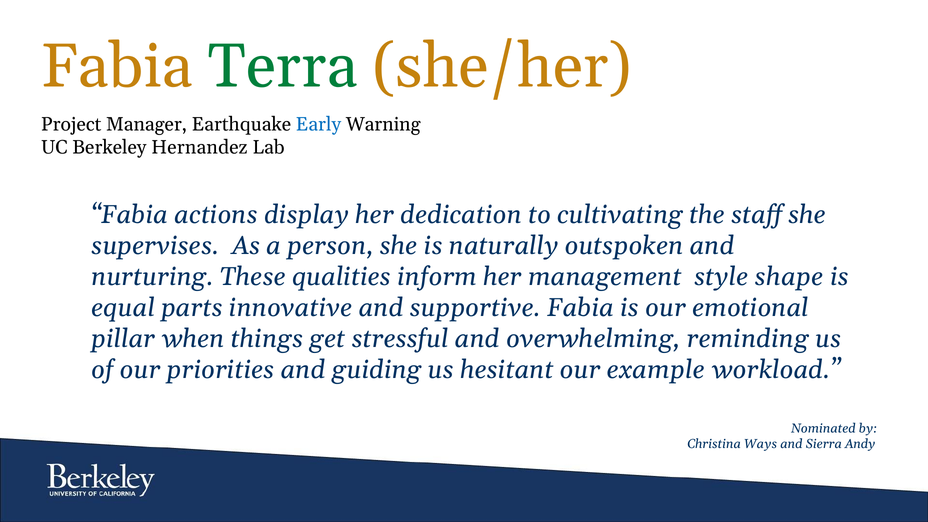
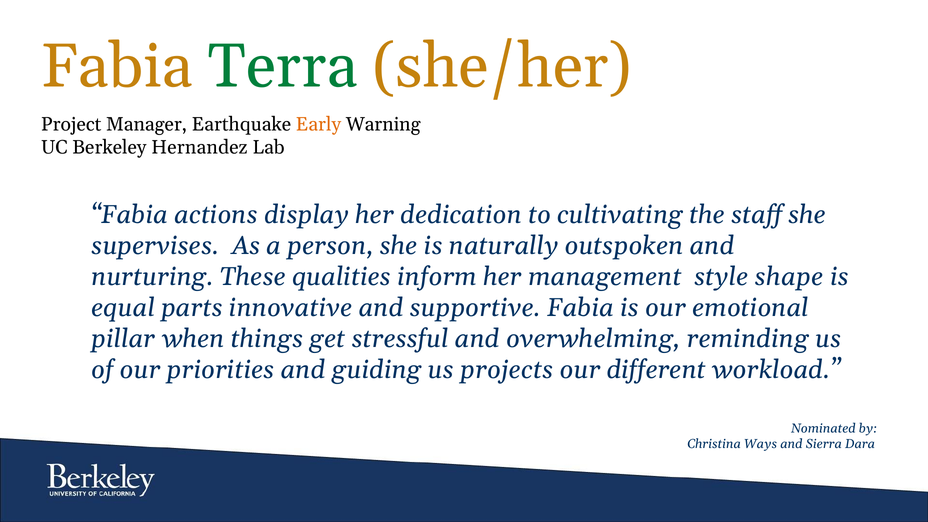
Early colour: blue -> orange (318, 124)
hesitant: hesitant -> projects (507, 370)
example: example -> different (656, 370)
Andy: Andy -> Dara (860, 444)
